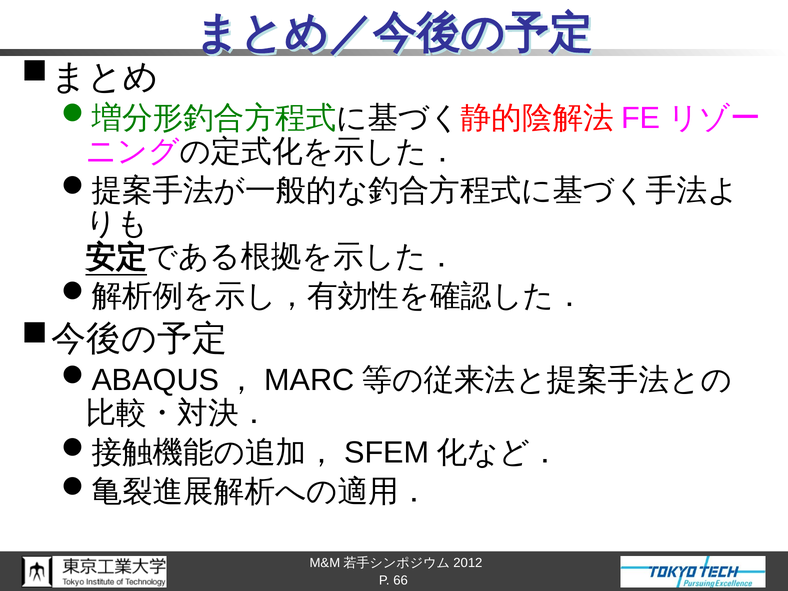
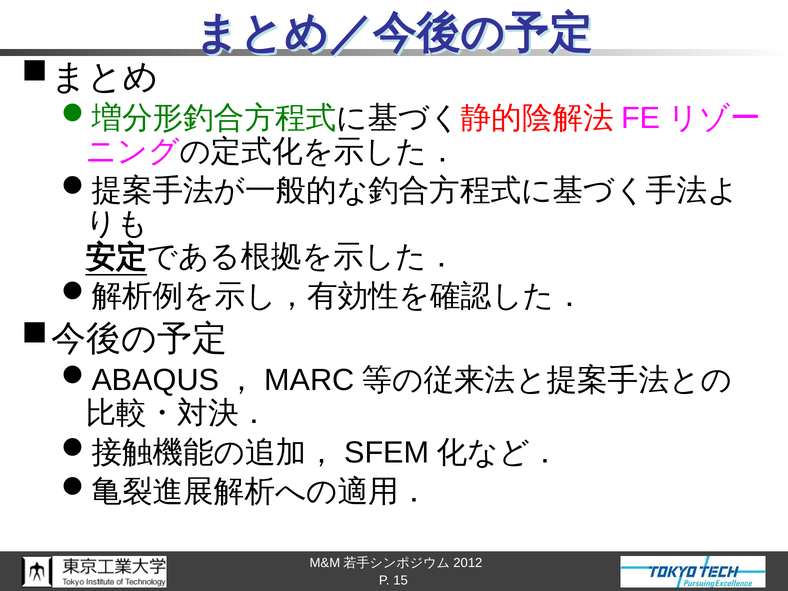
66: 66 -> 15 (401, 580)
